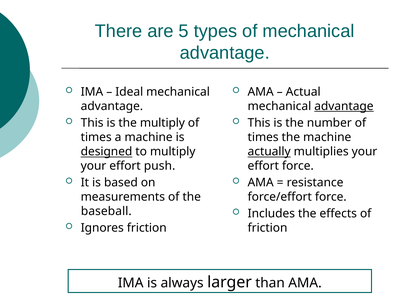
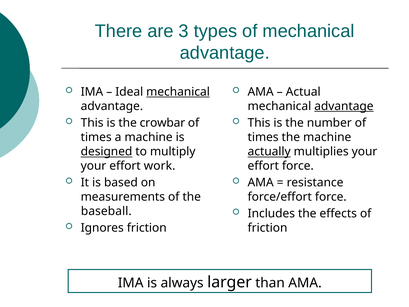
5: 5 -> 3 (184, 31)
mechanical underline: none -> present (178, 92)
the multiply: multiply -> crowbar (162, 123)
push: push -> work (160, 166)
